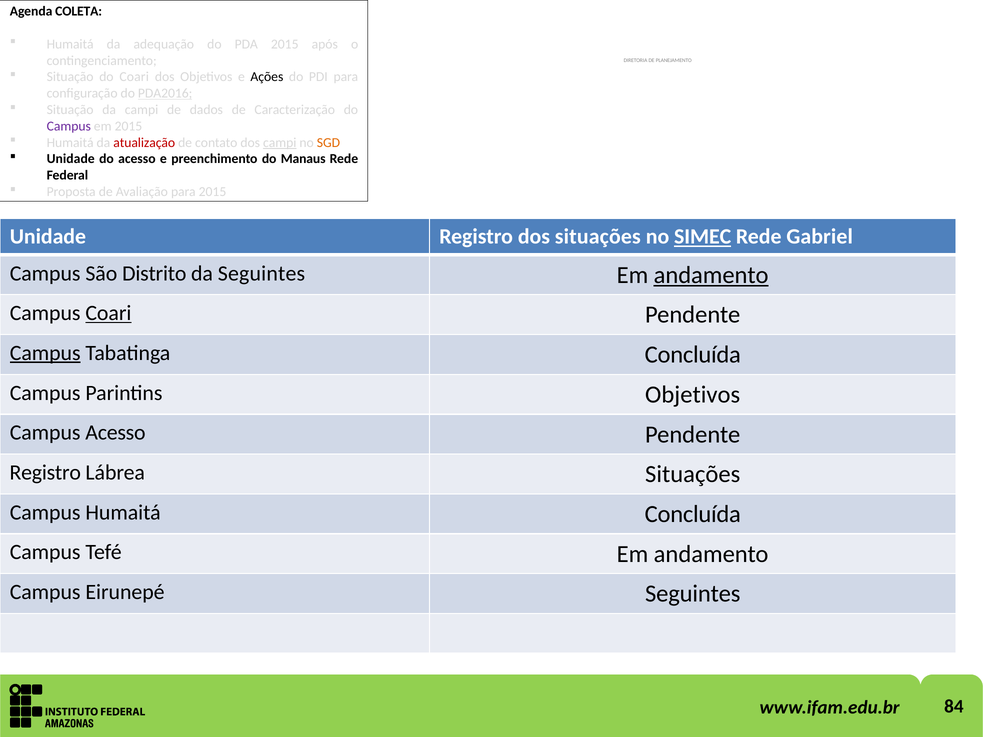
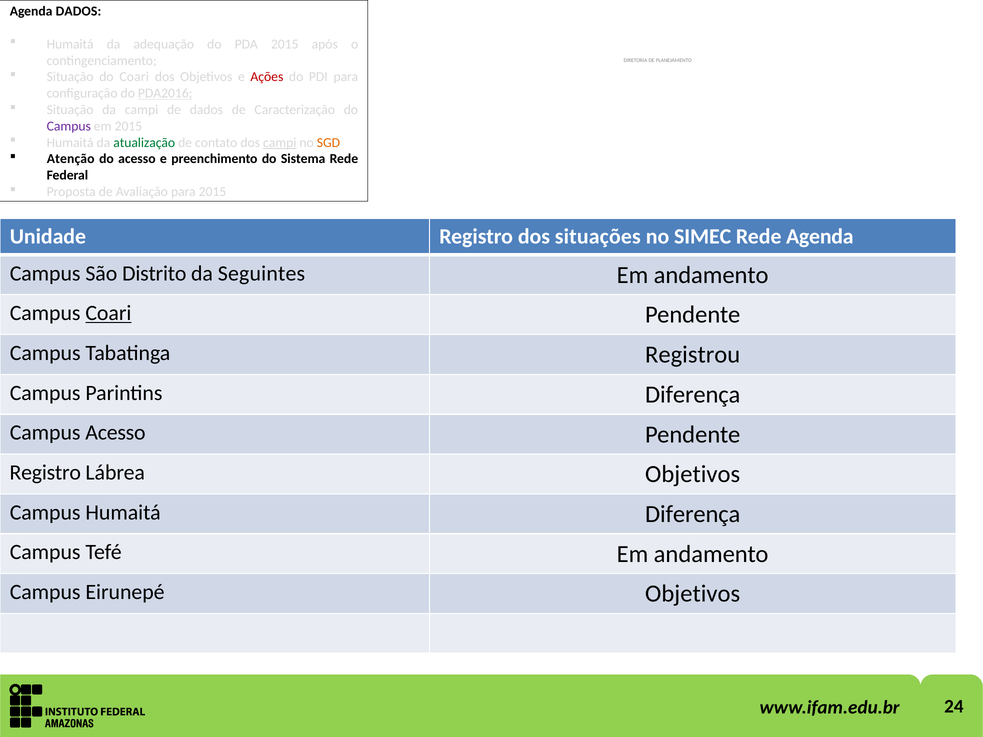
Agenda COLETA: COLETA -> DADOS (79, 11)
Ações colour: black -> red (267, 77)
atualização colour: red -> green (144, 143)
Unidade: Unidade -> Atenção (71, 159)
Manaus: Manaus -> Sistema (303, 159)
SIMEC underline: present -> none (703, 237)
Rede Gabriel: Gabriel -> Agenda (820, 237)
andamento underline: present -> none (711, 275)
Campus underline: present -> none (45, 353)
Tabatinga Concluída: Concluída -> Registrou (693, 355)
Parintins Objetivos: Objetivos -> Diferença (693, 395)
Lábrea Situações: Situações -> Objetivos (693, 474)
Humaitá Concluída: Concluída -> Diferença (693, 514)
Eirunepé Seguintes: Seguintes -> Objetivos (693, 594)
84: 84 -> 24 (954, 707)
